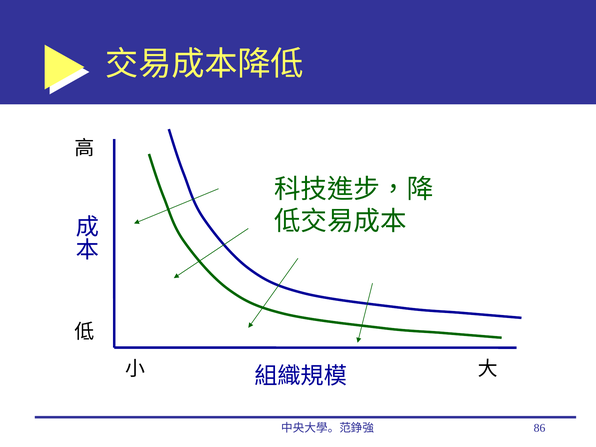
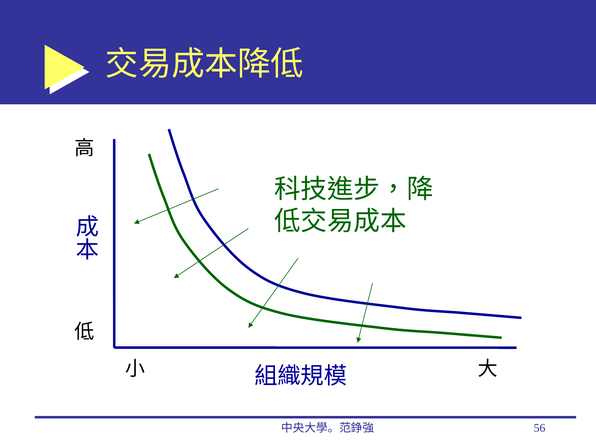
86: 86 -> 56 (540, 428)
